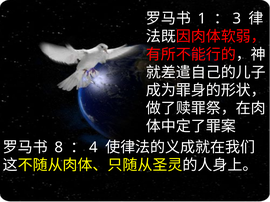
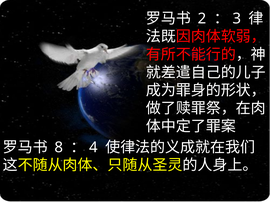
1: 1 -> 2 (202, 19)
